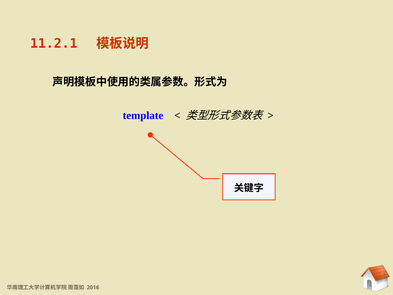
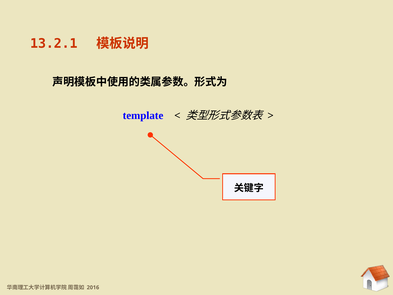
11.2.1: 11.2.1 -> 13.2.1 (54, 43)
